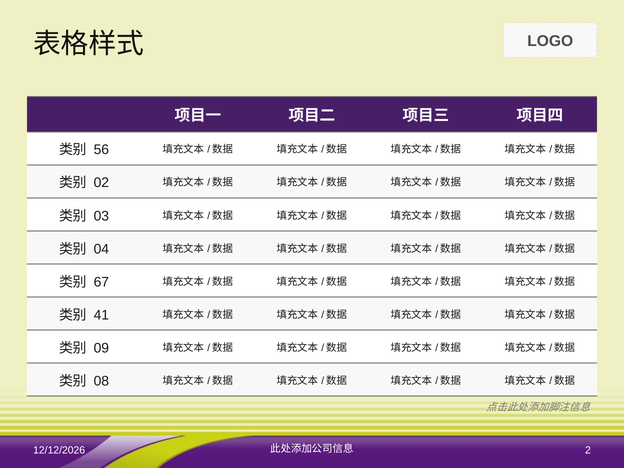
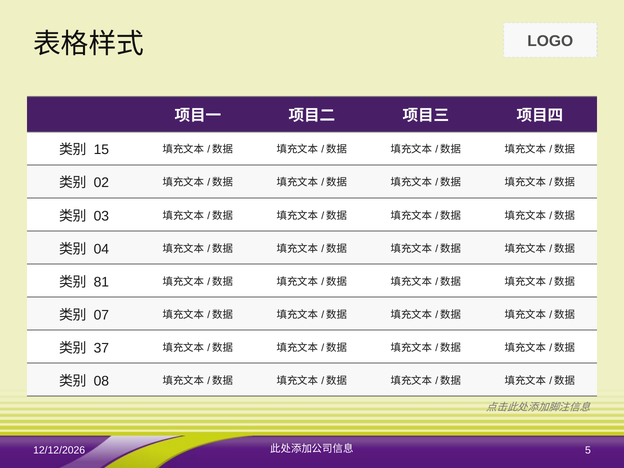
56: 56 -> 15 (101, 150)
67: 67 -> 81 (101, 282)
41: 41 -> 07 (101, 315)
09: 09 -> 37 (101, 348)
2: 2 -> 5 (588, 450)
